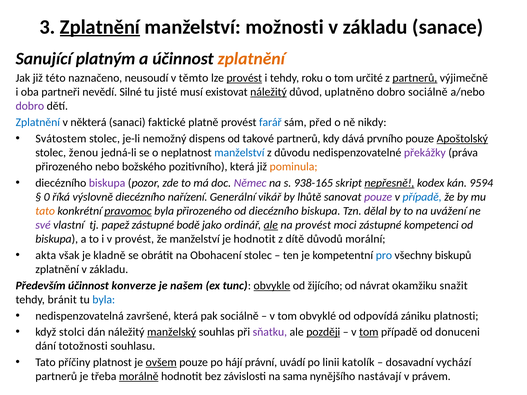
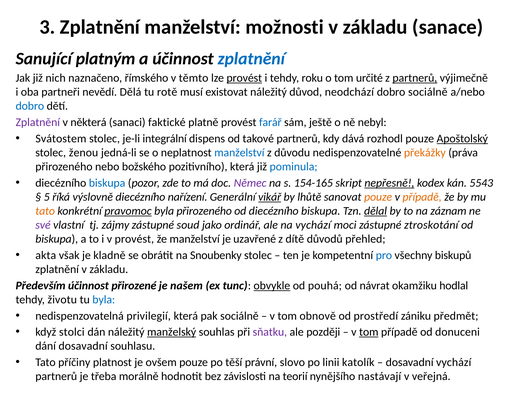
Zplatnění underline: present -> none (100, 27)
zplatnění colour: orange -> blue (251, 59)
této: této -> nich (56, 78)
neusoudí: neusoudí -> římského (146, 78)
Silné: Silné -> Dělá (131, 92)
jisté: jisté -> rotě (167, 92)
náležitý underline: present -> none (269, 92)
uplatněno: uplatněno -> neodchází (349, 92)
dobro colour: purple -> blue (30, 106)
Zplatnění colour: blue -> purple (38, 122)
před: před -> ještě (320, 122)
nikdy: nikdy -> nebyl (372, 122)
nemožný: nemožný -> integrální (165, 139)
prvního: prvního -> rozhodl (385, 139)
překážky colour: purple -> orange (425, 153)
pominula colour: orange -> blue (294, 167)
biskupa colour: purple -> blue (107, 183)
938-165: 938-165 -> 154-165 (313, 183)
9594: 9594 -> 5543 (481, 183)
0: 0 -> 5 (47, 197)
vikář underline: none -> present (270, 197)
pouze colour: purple -> orange (378, 197)
případě colour: blue -> orange (422, 197)
dělal underline: none -> present (376, 211)
uvážení: uvážení -> záznam (448, 211)
papež: papež -> zájmy (115, 225)
bodě: bodě -> soud (188, 225)
ale underline: present -> none (271, 225)
na provést: provést -> vychází (313, 225)
kompetenci: kompetenci -> ztroskotání (431, 225)
je hodnotit: hodnotit -> uzavřené (255, 239)
morální: morální -> přehled (365, 239)
Obohacení: Obohacení -> Snoubenky (216, 255)
konverze: konverze -> přirozené (134, 286)
žijícího: žijícího -> pouhá (325, 286)
snažit: snažit -> hodlal (454, 286)
bránit: bránit -> životu (62, 300)
završené: završené -> privilegií (149, 316)
obvyklé: obvyklé -> obnově (318, 316)
odpovídá: odpovídá -> prostředí (376, 316)
platnosti: platnosti -> předmět (456, 316)
později underline: present -> none (323, 332)
dání totožnosti: totožnosti -> dosavadní (83, 346)
ovšem underline: present -> none (161, 363)
hájí: hájí -> těší (234, 363)
uvádí: uvádí -> slovo (292, 363)
morálně underline: present -> none (139, 377)
sama: sama -> teorií (295, 377)
právem: právem -> veřejná (431, 377)
